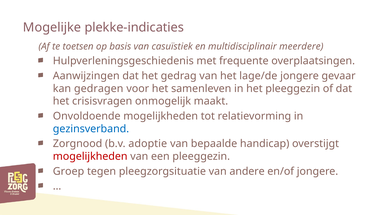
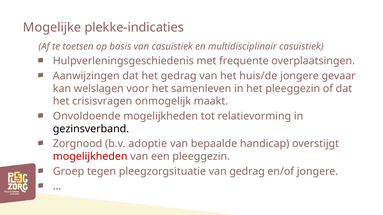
multidisciplinair meerdere: meerdere -> casuïstiek (301, 47)
lage/de: lage/de -> huis/de (258, 76)
gedragen: gedragen -> welslagen (99, 89)
gezinsverband colour: blue -> black (91, 129)
van andere: andere -> gedrag (247, 172)
